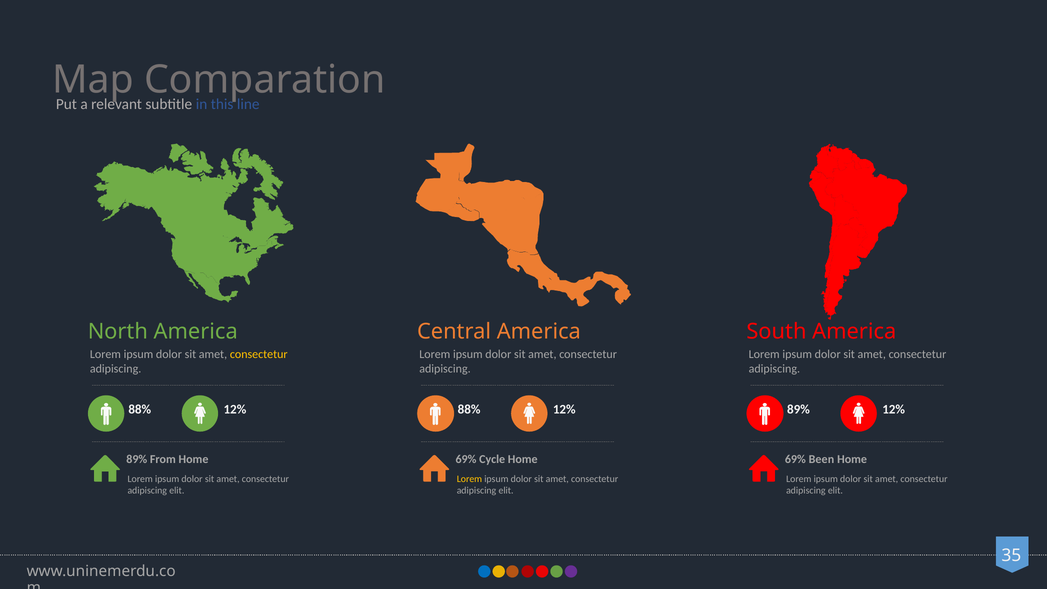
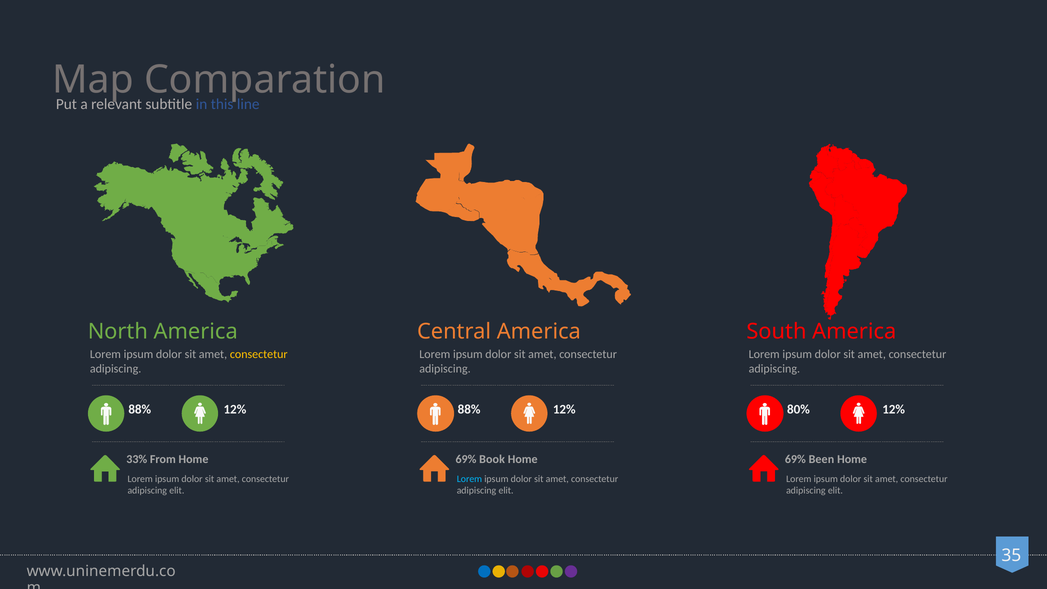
89%: 89% -> 80% (798, 410)
89%: 89% -> 33% (137, 459)
Cycle: Cycle -> Book (492, 459)
Lorem colour: yellow -> light blue (469, 479)
